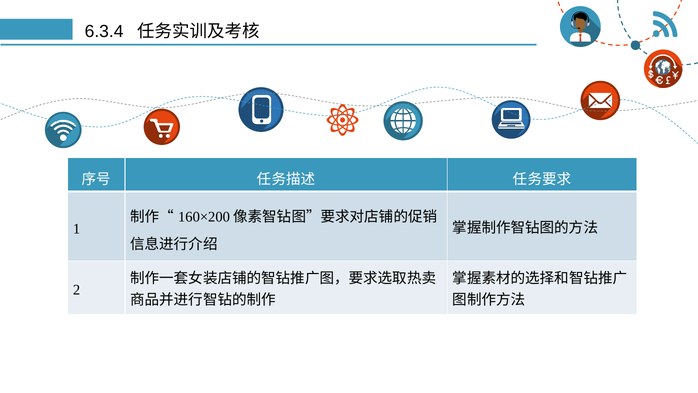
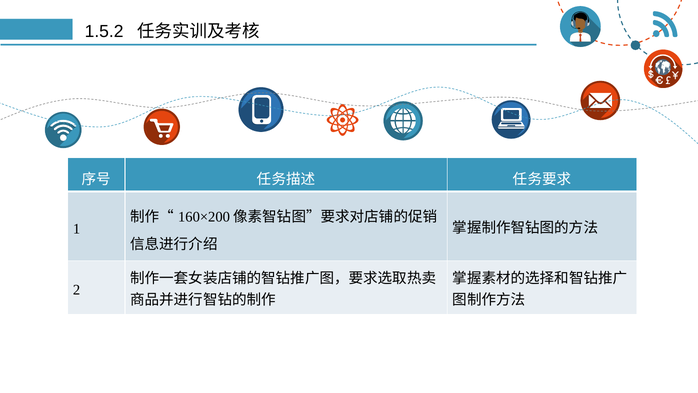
6.3.4: 6.3.4 -> 1.5.2 (104, 32)
